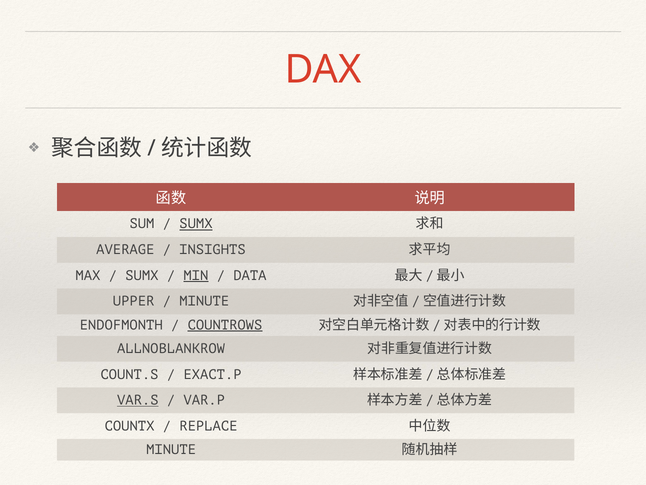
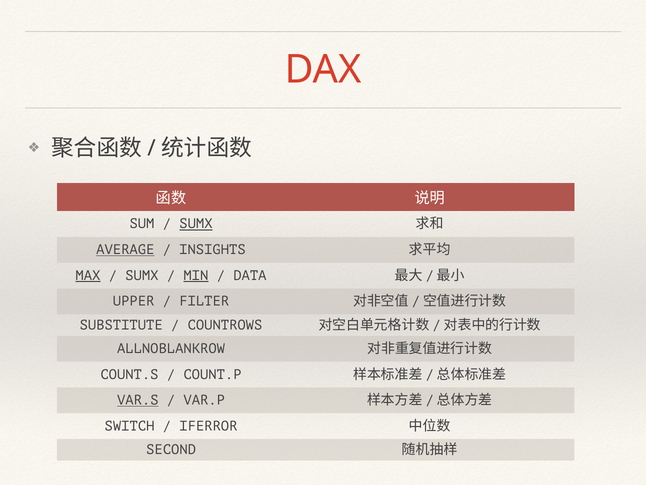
AVERAGE underline: none -> present (125, 250)
MAX underline: none -> present (88, 275)
MINUTE: MINUTE -> FILTER (204, 301)
ENDOFMONTH: ENDOFMONTH -> SUBSTITUTE (121, 325)
COUNTROWS underline: present -> none (225, 325)
EXACT.P: EXACT.P -> COUNT.P (213, 374)
COUNTX: COUNTX -> SWITCH (130, 426)
REPLACE: REPLACE -> IFERROR (208, 426)
MINUTE: MINUTE -> SECOND (171, 449)
